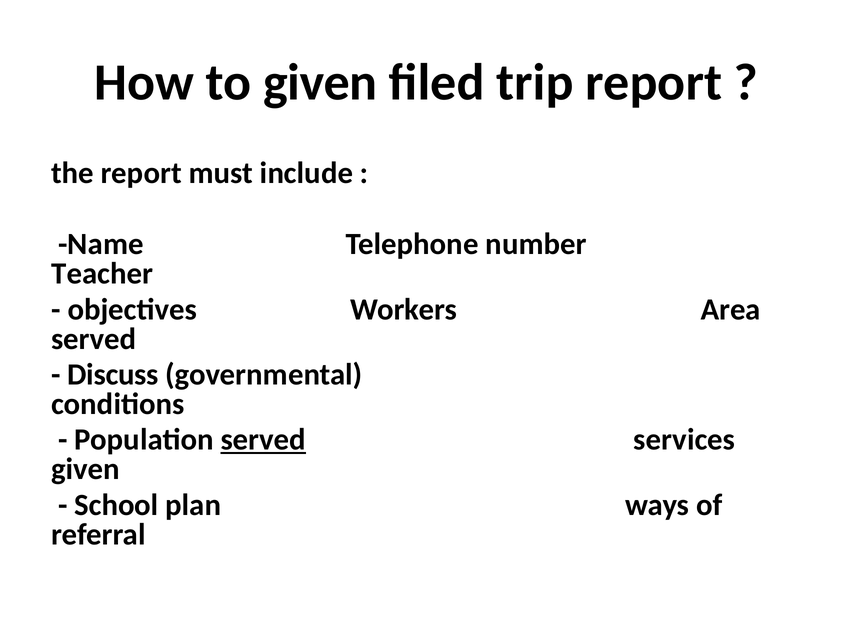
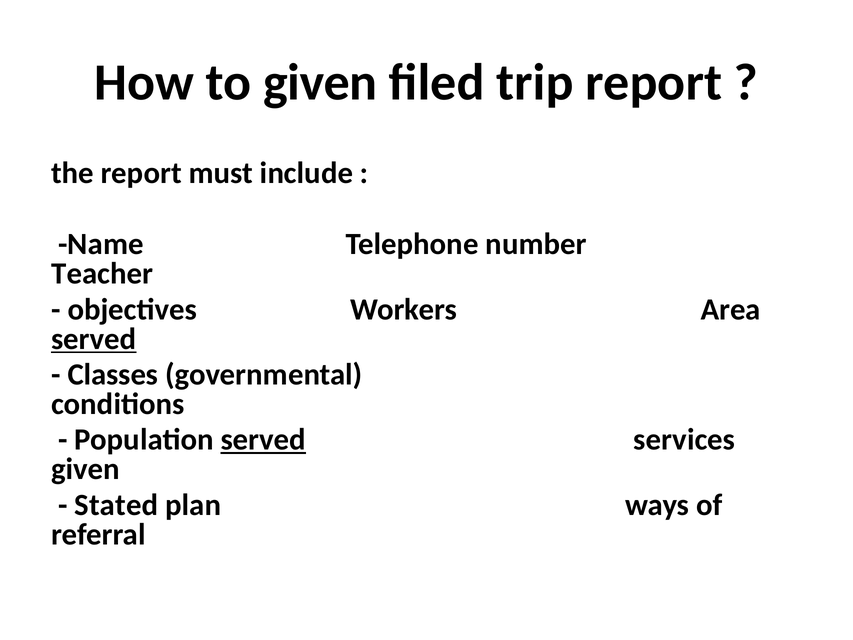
served underline: none -> present (94, 339)
Discuss: Discuss -> Classes (113, 374)
School: School -> Stated (116, 505)
